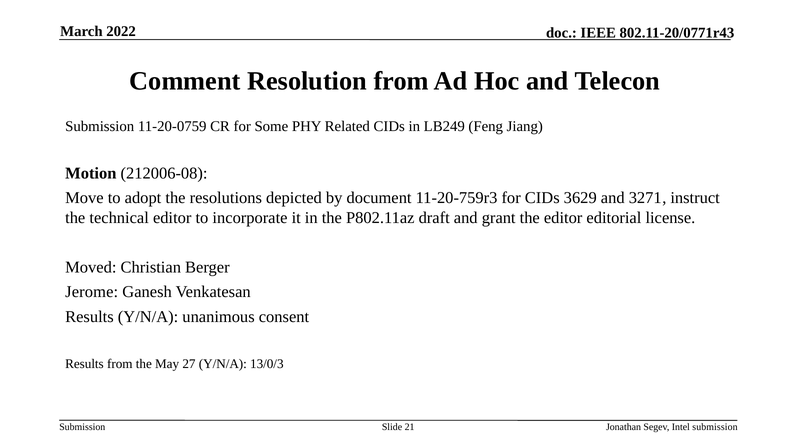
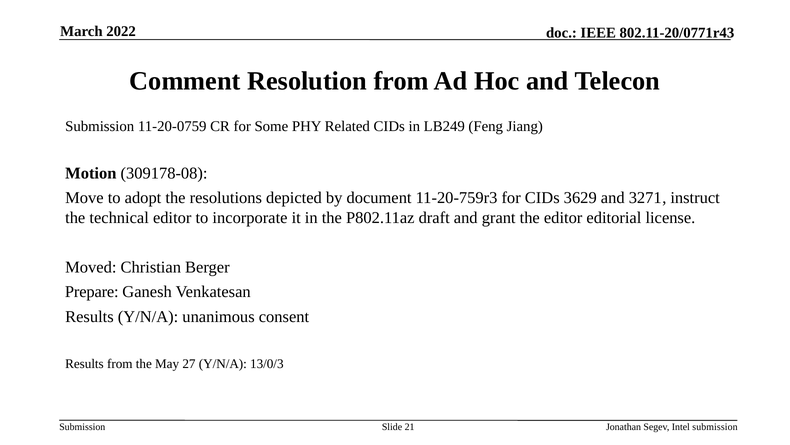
212006-08: 212006-08 -> 309178-08 (164, 173)
Jerome: Jerome -> Prepare (92, 291)
